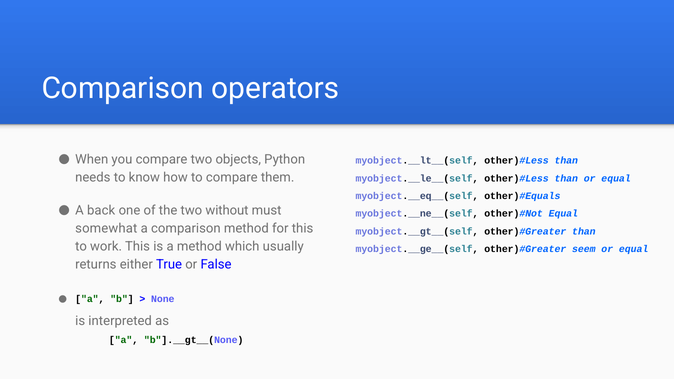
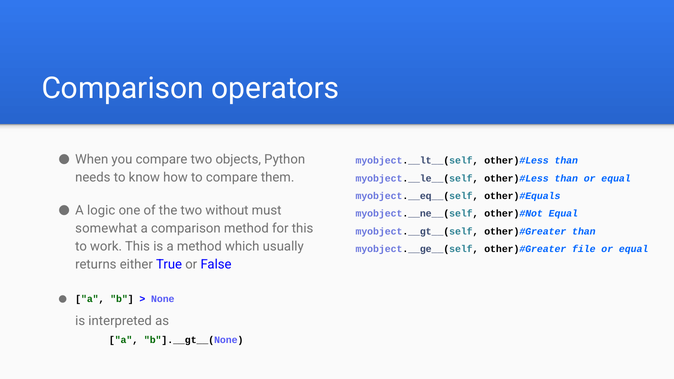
back: back -> logic (101, 210)
seem: seem -> file (584, 249)
